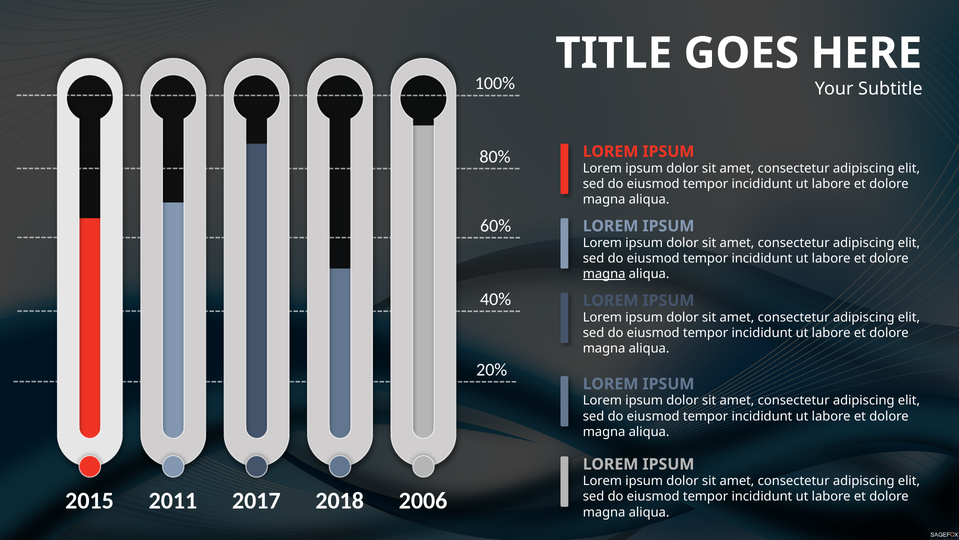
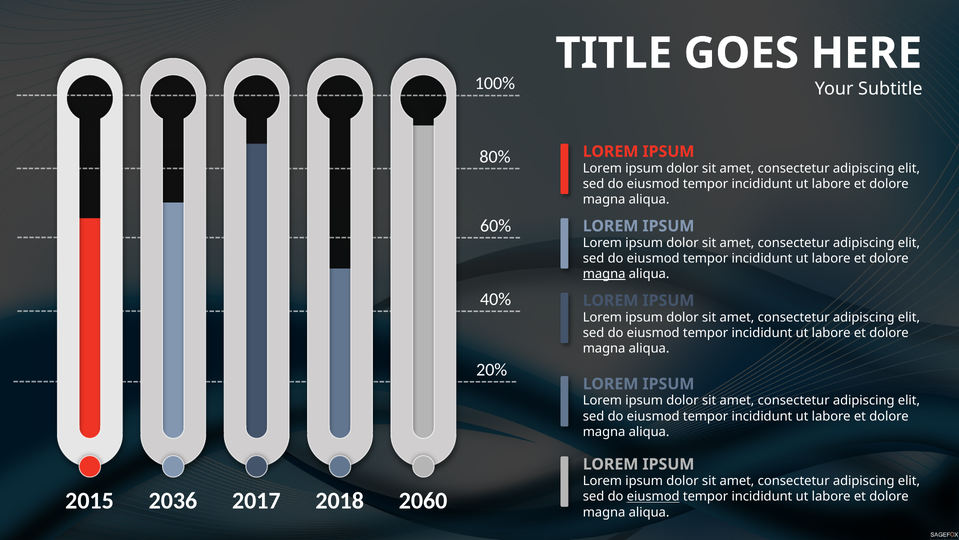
2011: 2011 -> 2036 (173, 500)
2006: 2006 -> 2060 (423, 500)
eiusmod underline: none -> present (653, 496)
